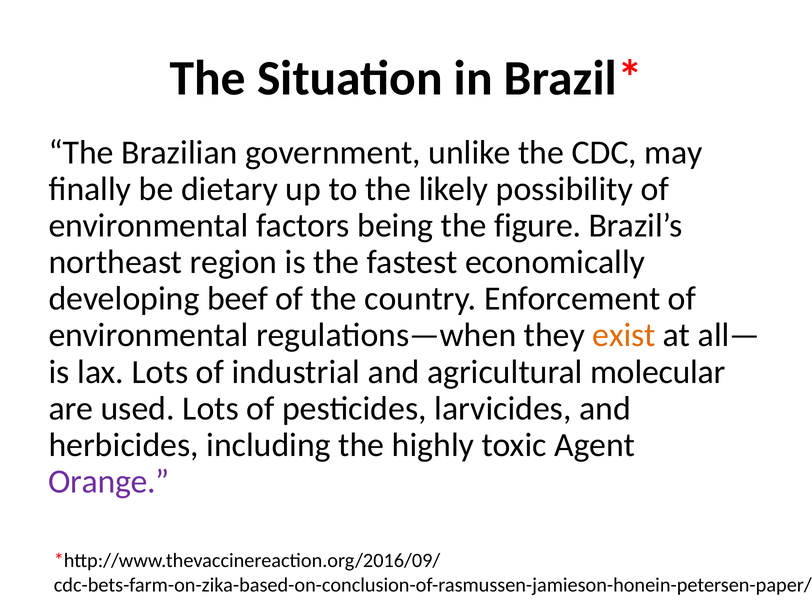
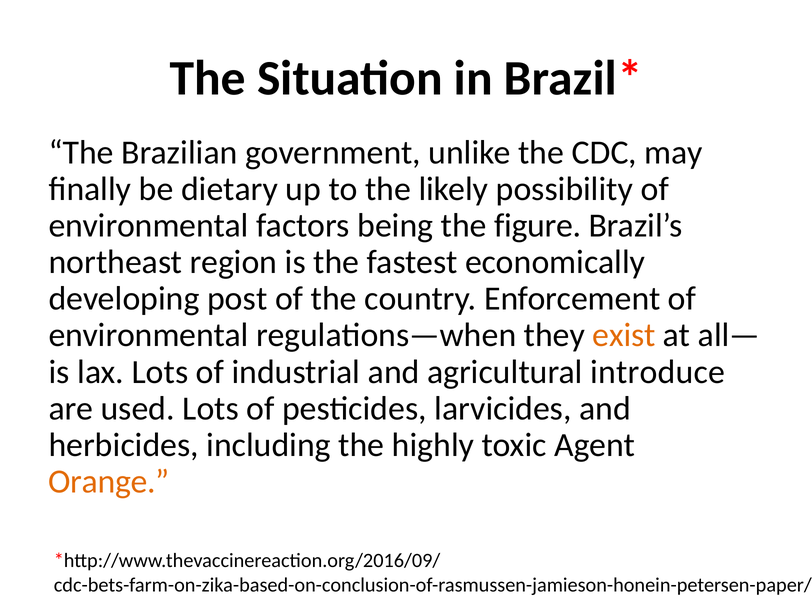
beef: beef -> post (237, 299)
molecular: molecular -> introduce (658, 372)
Orange colour: purple -> orange (109, 481)
